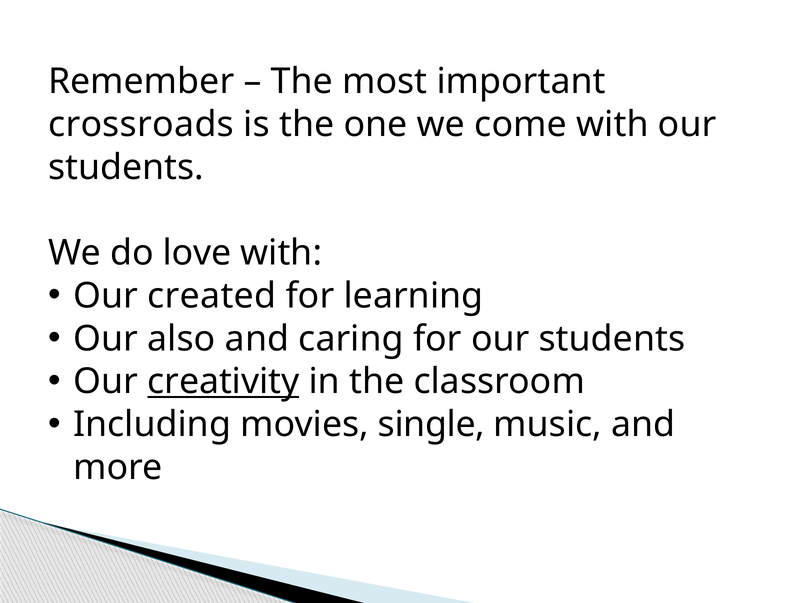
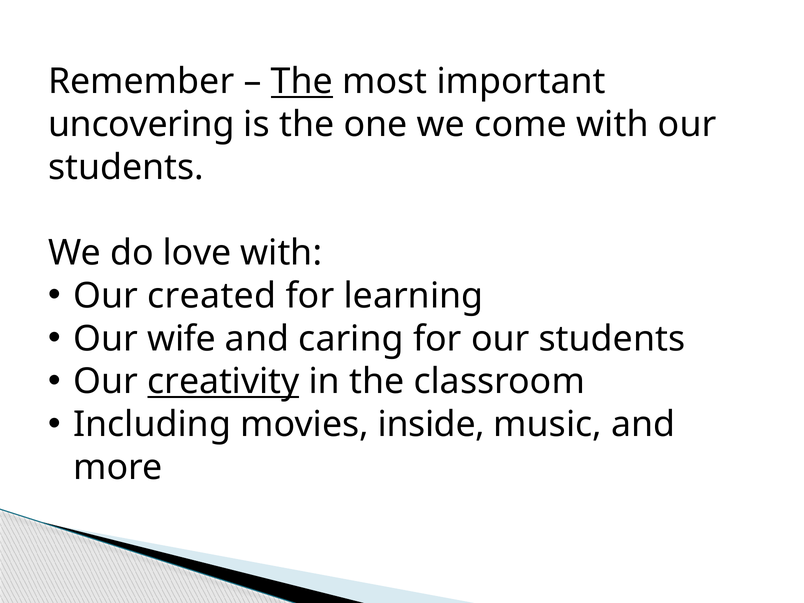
The underline: none -> present (302, 81)
crossroads: crossroads -> uncovering (141, 124)
also: also -> wife (182, 339)
single: single -> inside (431, 425)
